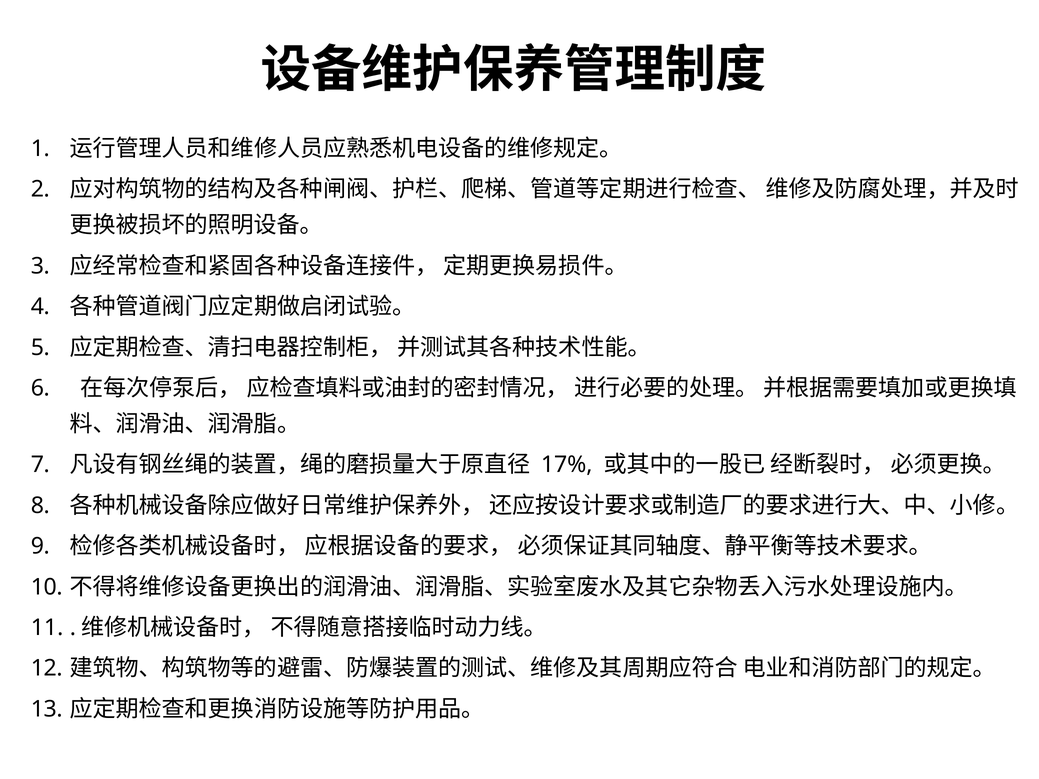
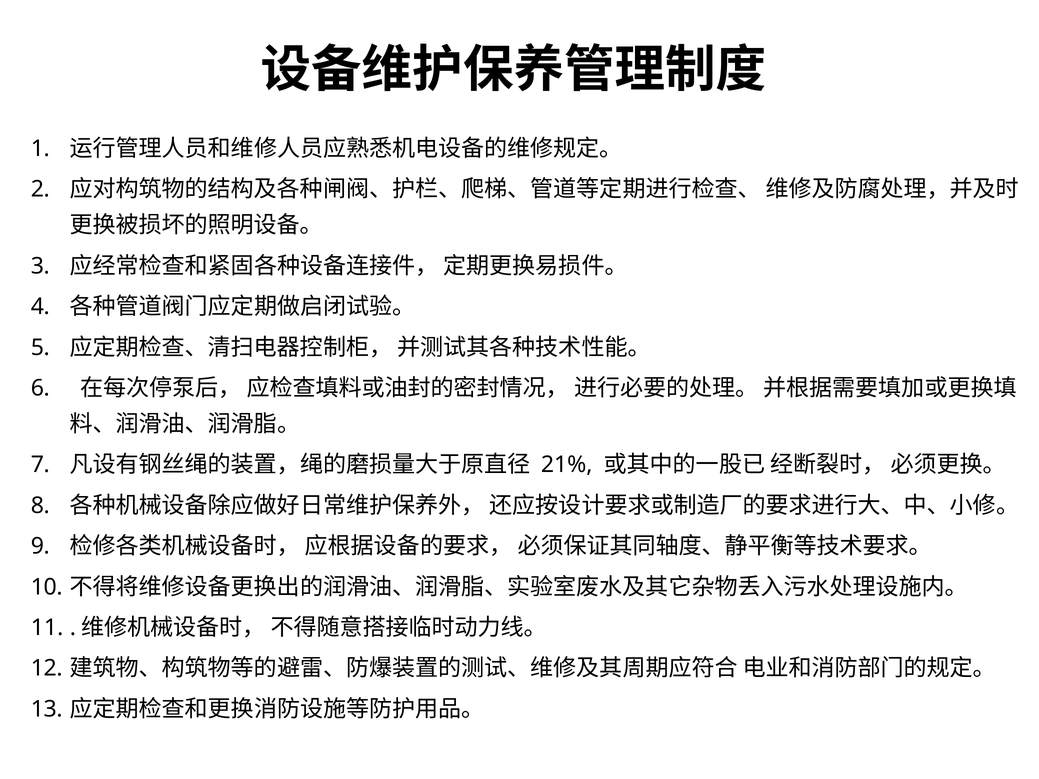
17%: 17% -> 21% (567, 465)
